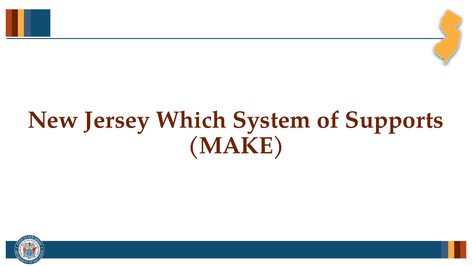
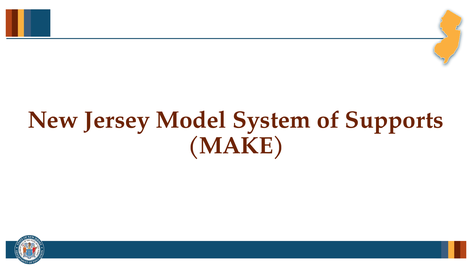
Which: Which -> Model (191, 120)
